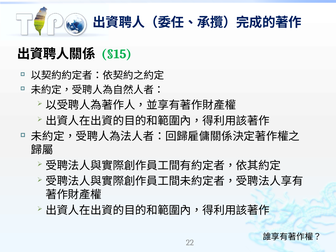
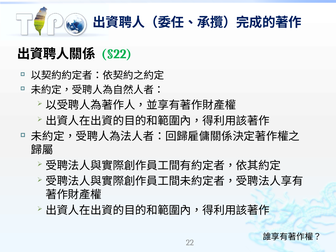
§15: §15 -> §22 (117, 54)
